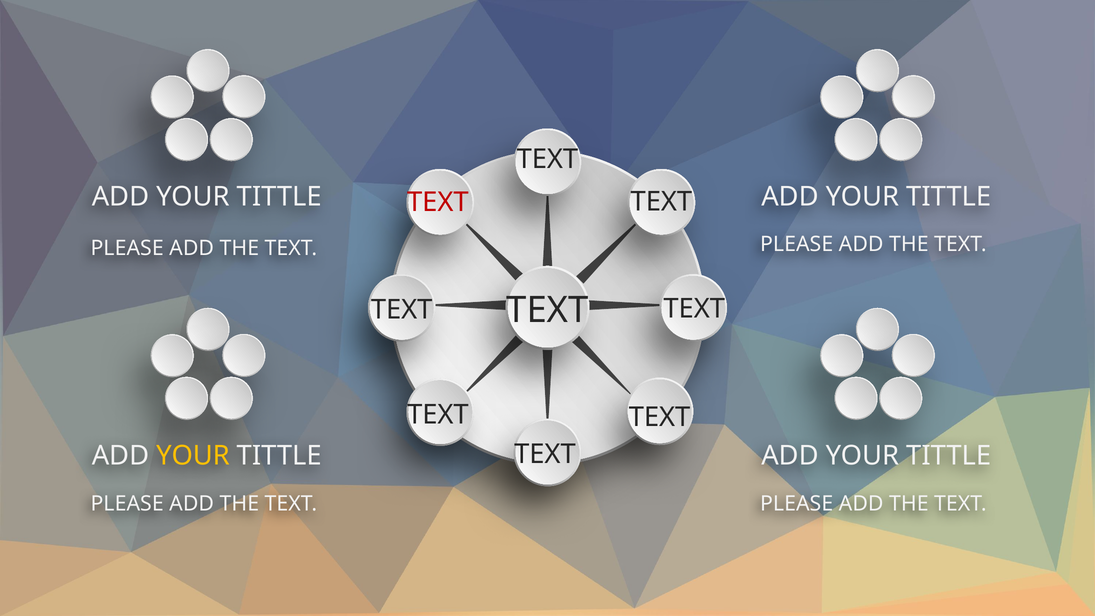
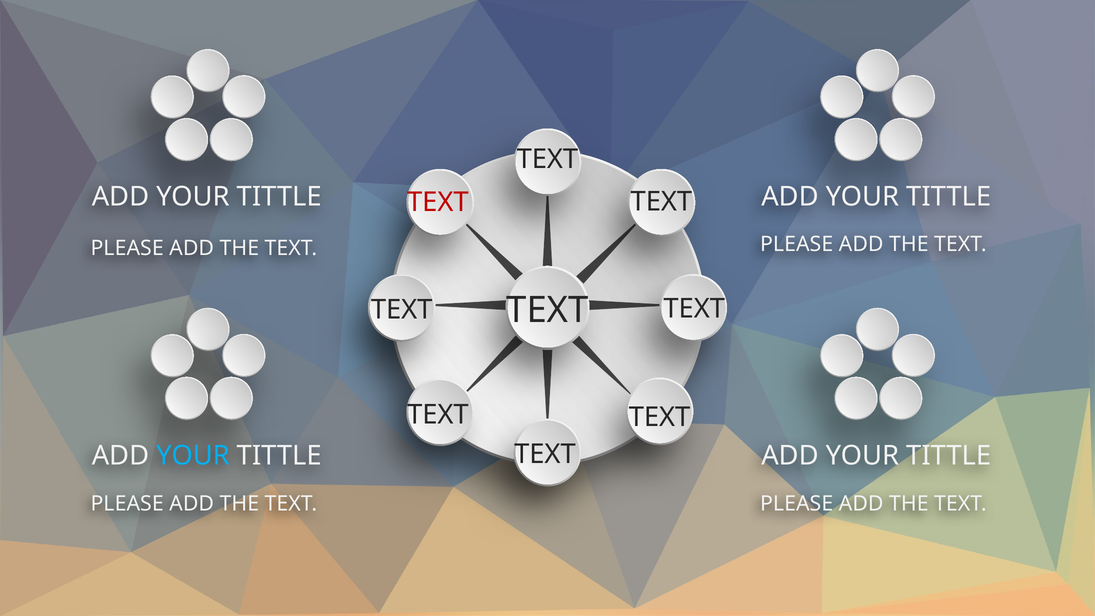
YOUR colour: yellow -> light blue (193, 456)
